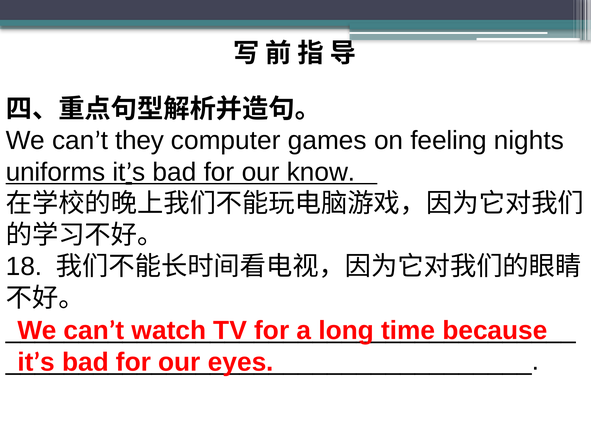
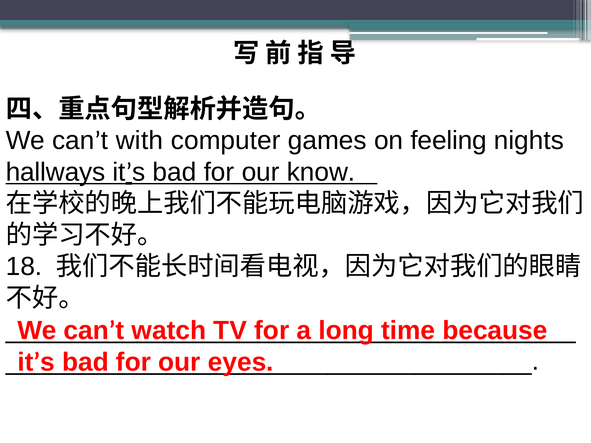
they: they -> with (139, 141)
uniforms: uniforms -> hallways (56, 172)
